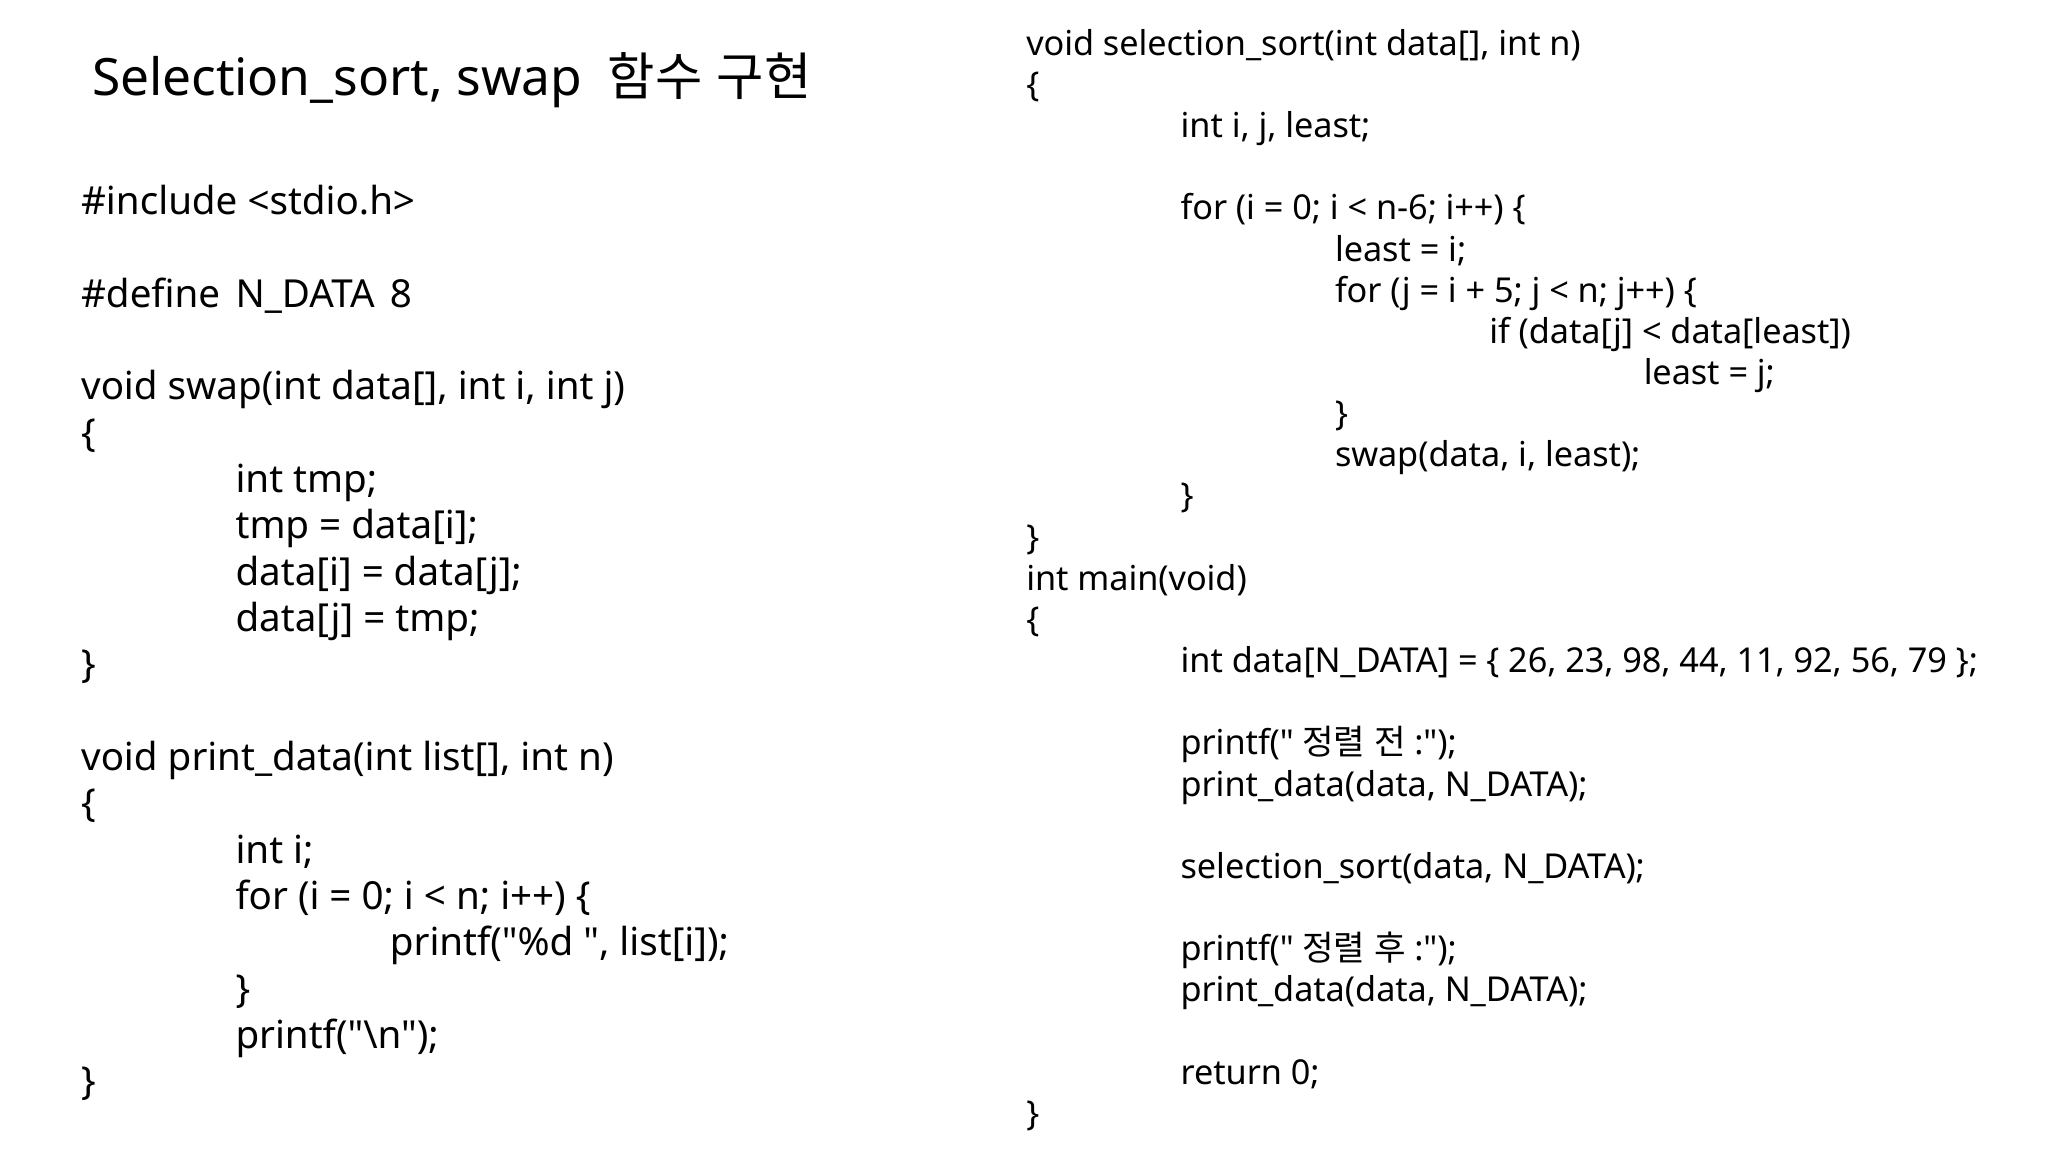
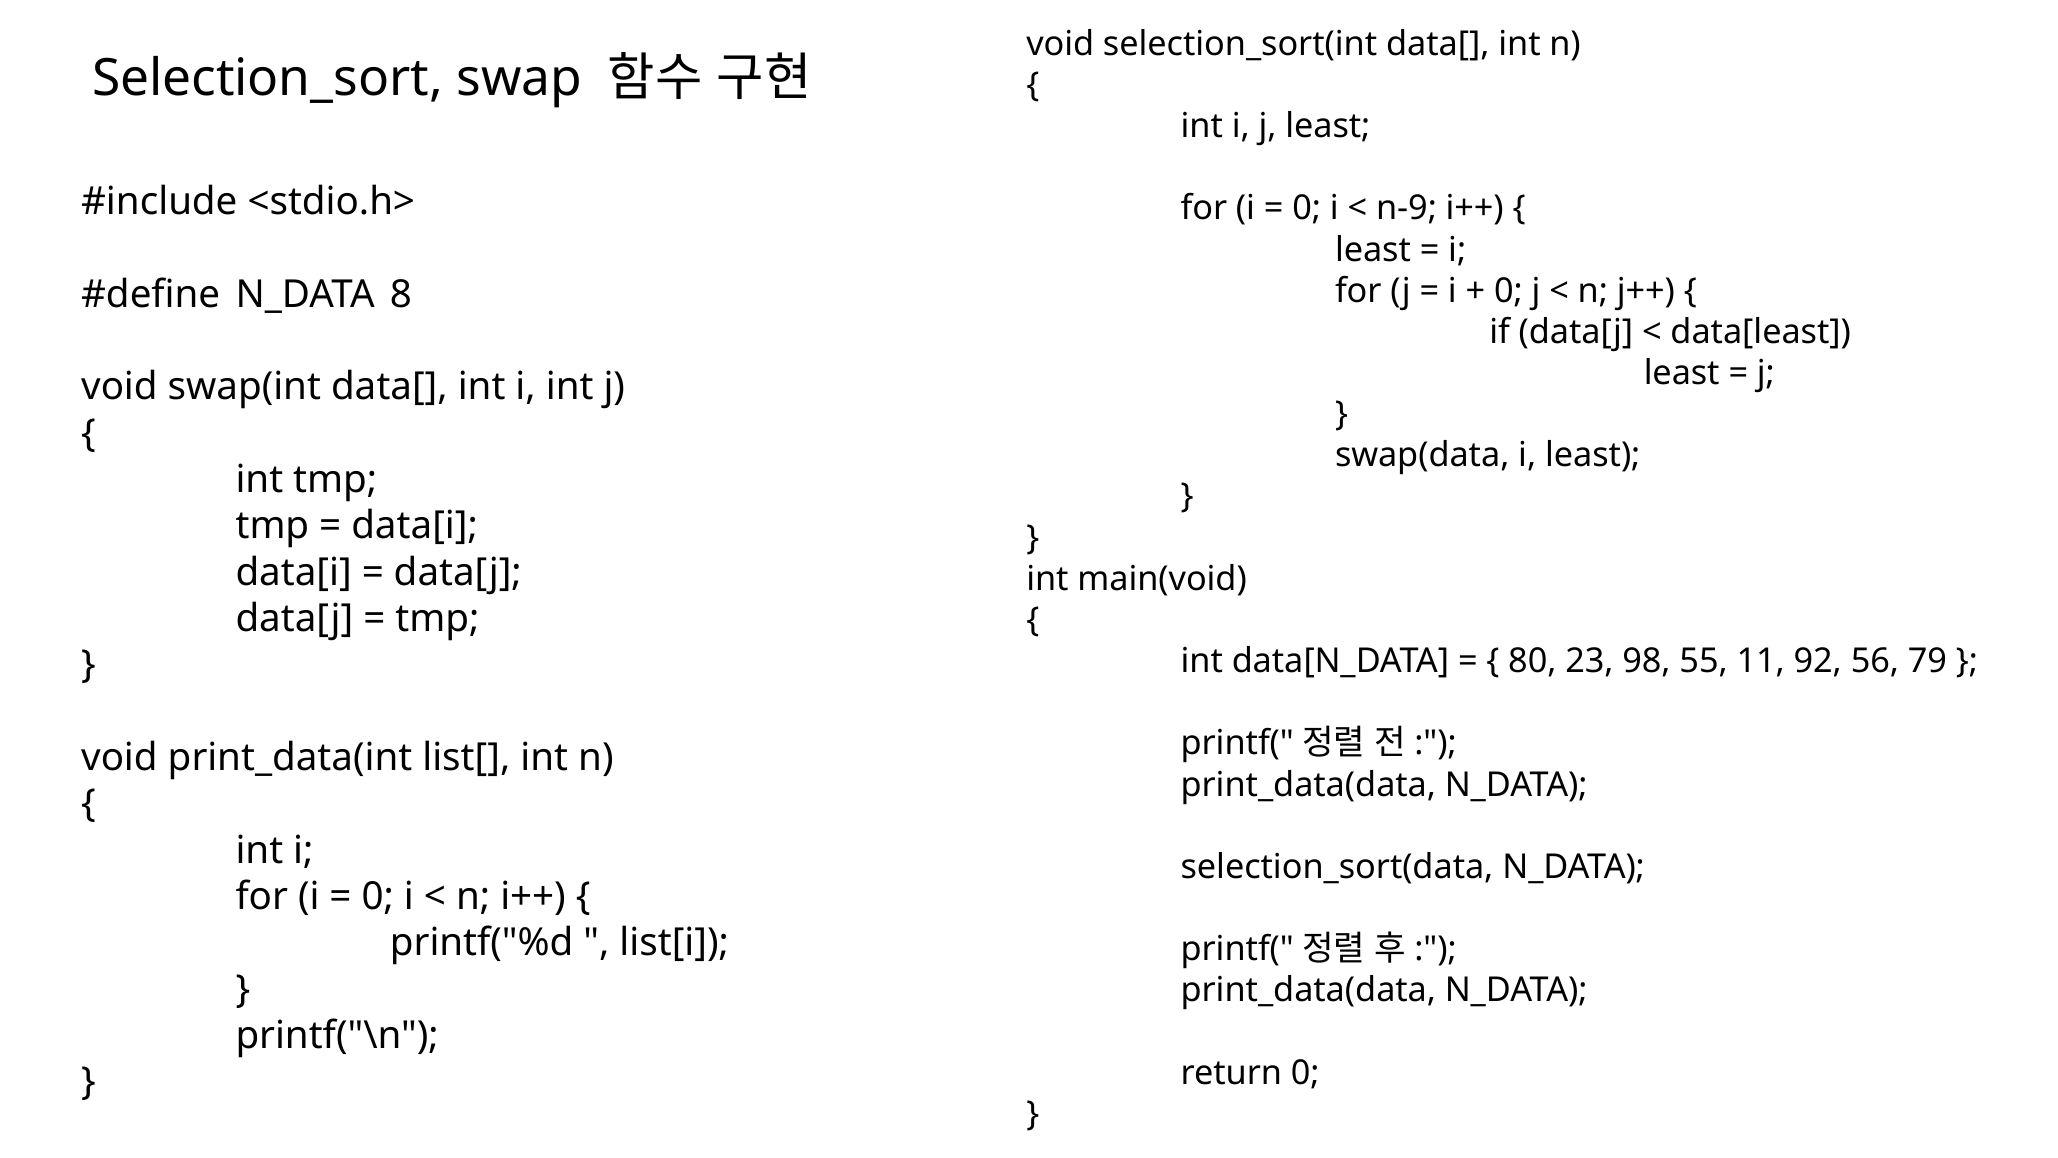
n-6: n-6 -> n-9 (1407, 208)
5: 5 -> 0 (1509, 291)
26: 26 -> 80 (1532, 661)
44: 44 -> 55 (1704, 661)
